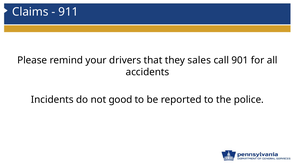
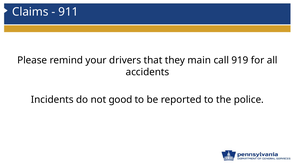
sales: sales -> main (199, 60)
901: 901 -> 919 (240, 60)
